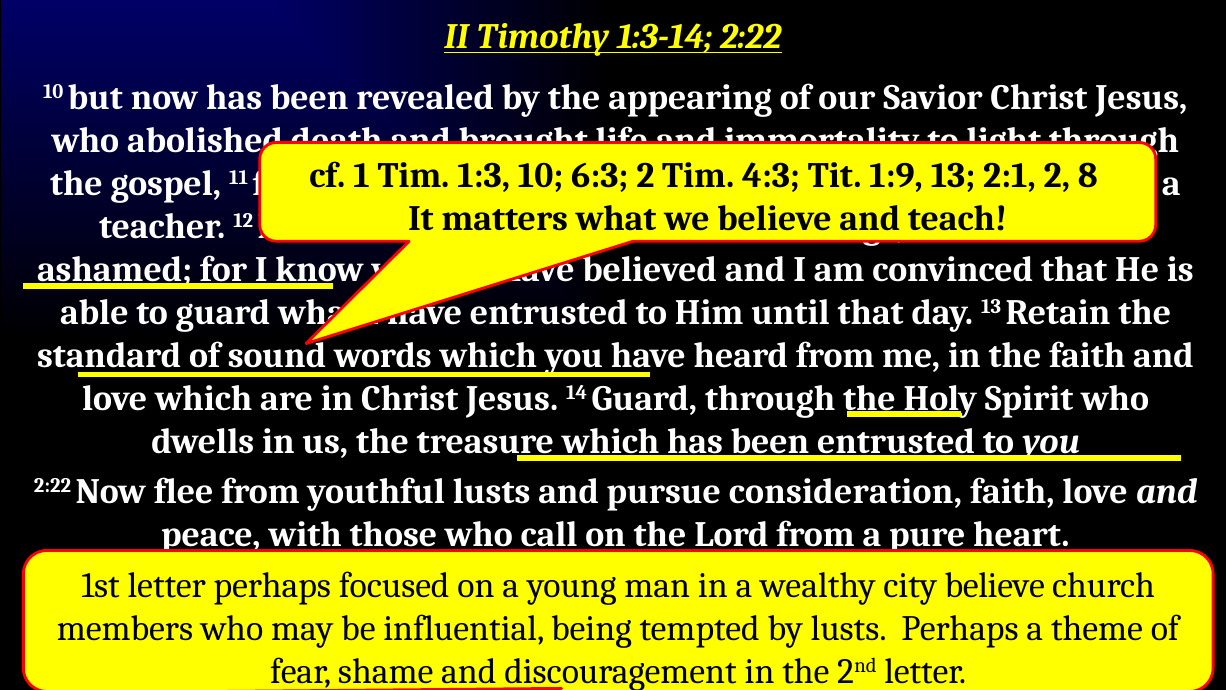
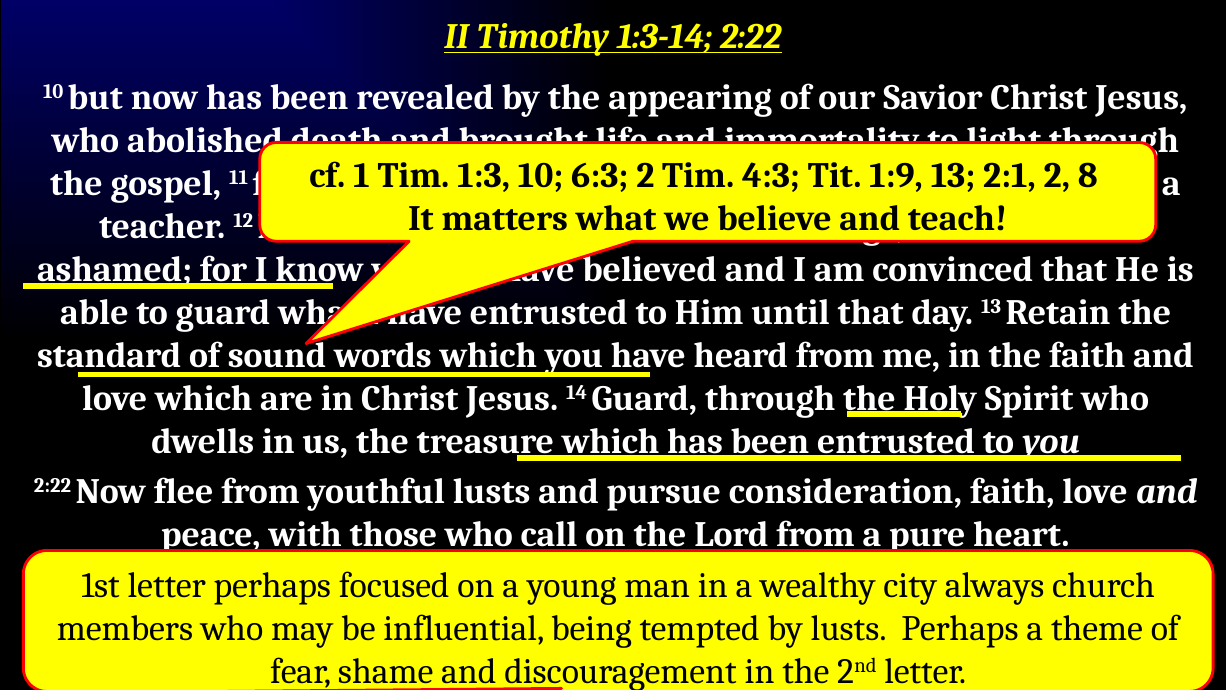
city believe: believe -> always (995, 586)
